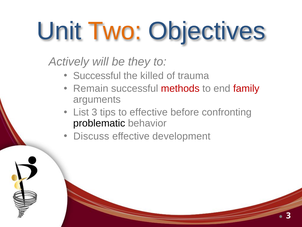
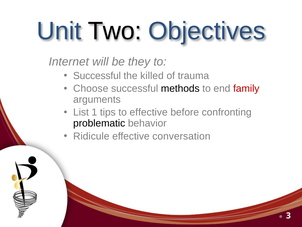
Two colour: orange -> black (115, 31)
Actively: Actively -> Internet (69, 62)
Remain: Remain -> Choose (91, 88)
methods colour: red -> black (180, 88)
List 3: 3 -> 1 (94, 112)
Discuss: Discuss -> Ridicule (91, 136)
development: development -> conversation (181, 136)
